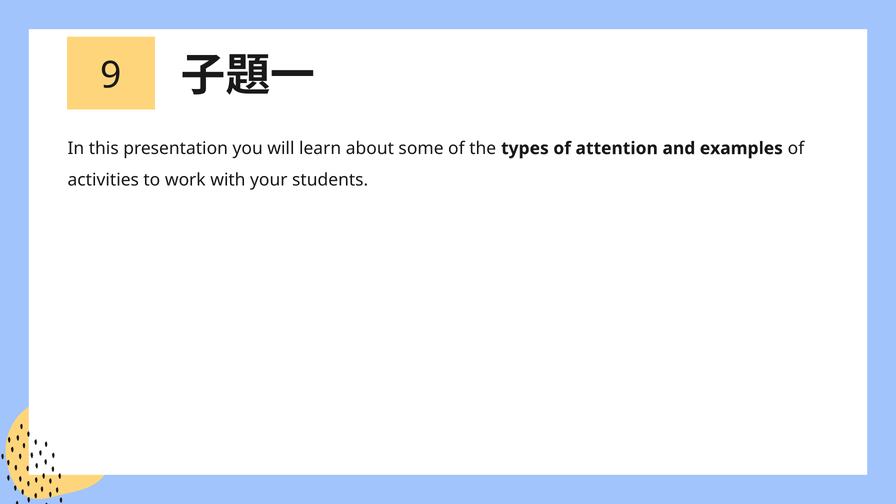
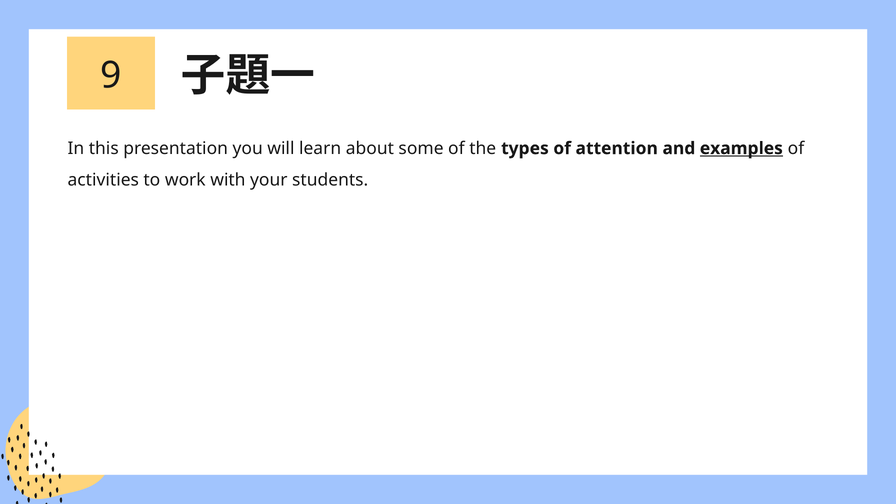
examples underline: none -> present (741, 148)
